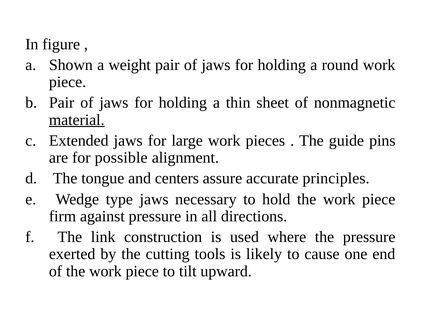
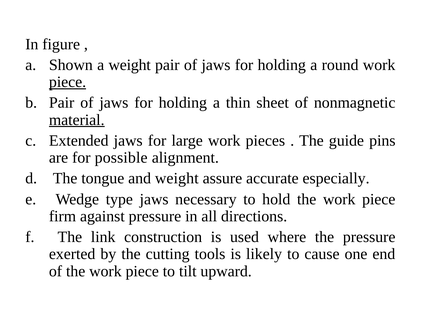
piece underline: none -> present (68, 82)
and centers: centers -> weight (177, 179)
principles: principles -> especially (336, 179)
